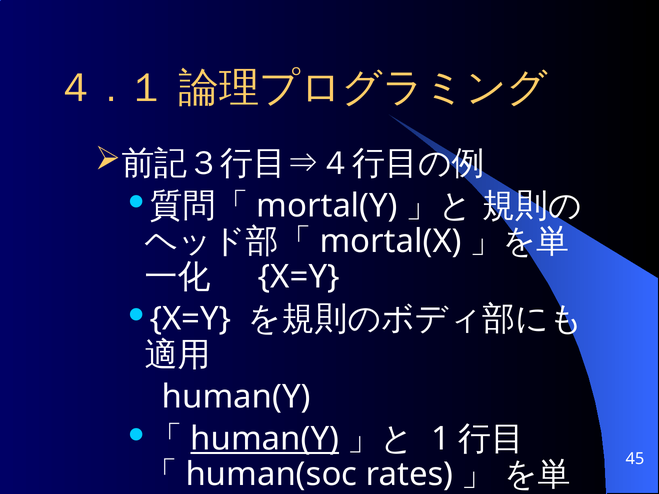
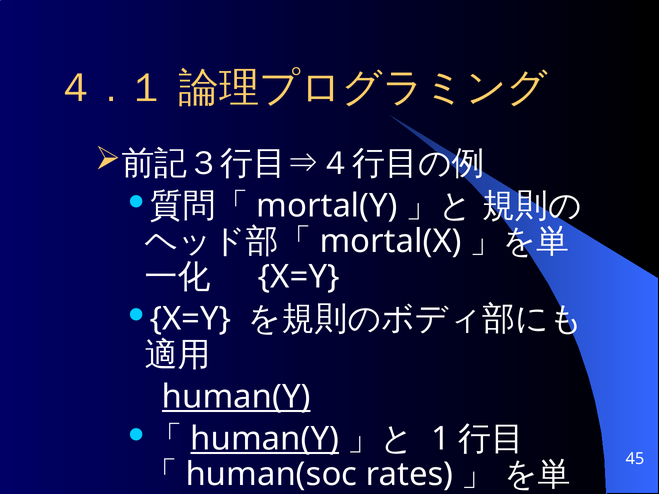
human(Y underline: none -> present (236, 397)
